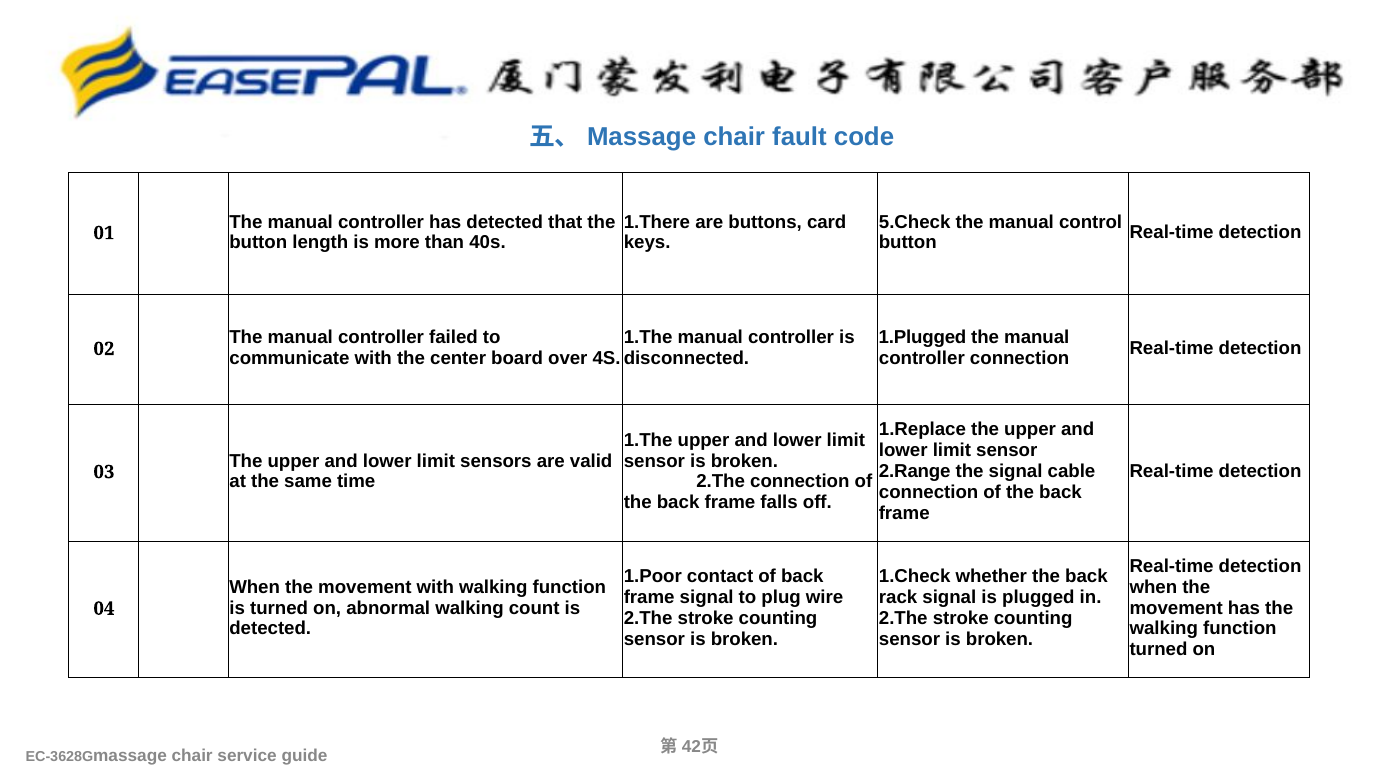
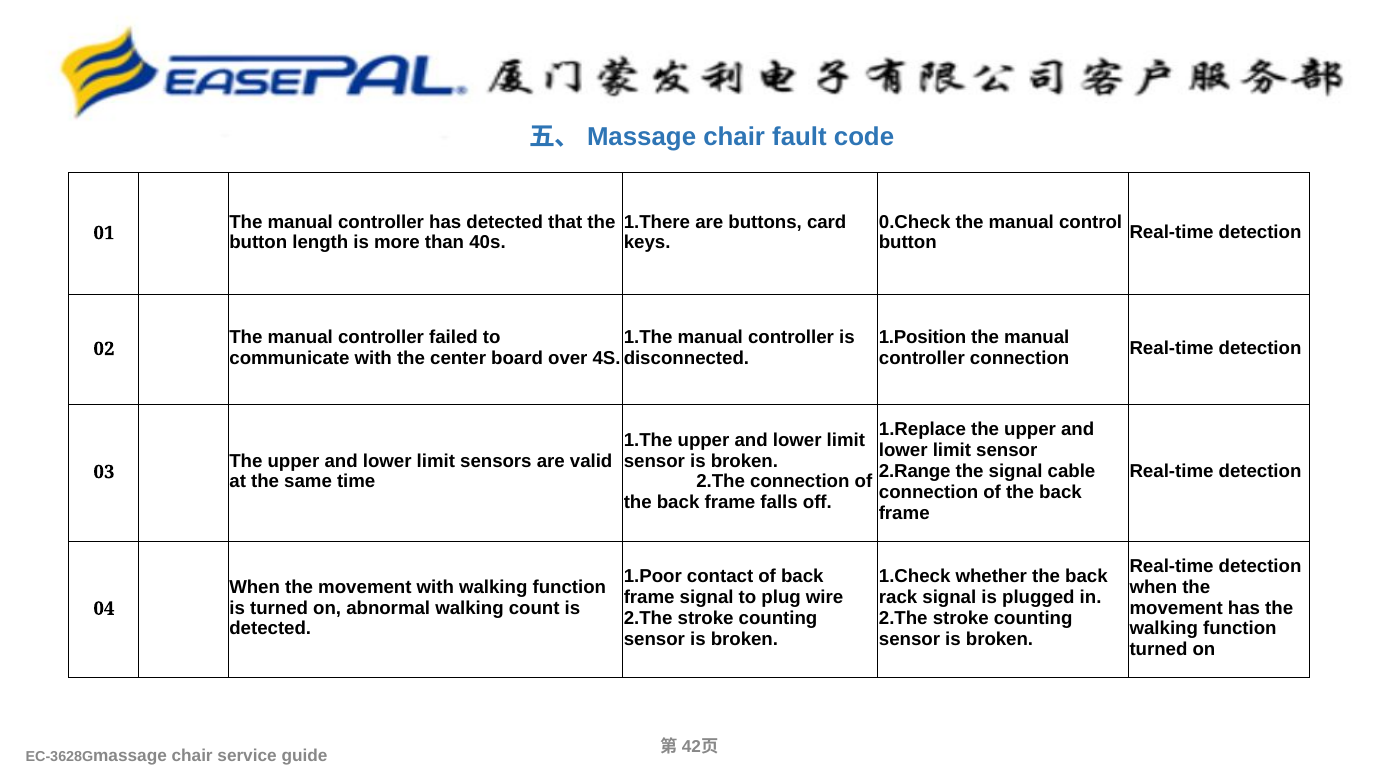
5.Check: 5.Check -> 0.Check (915, 222)
1.Plugged: 1.Plugged -> 1.Position (923, 338)
